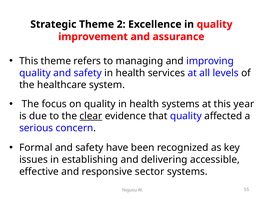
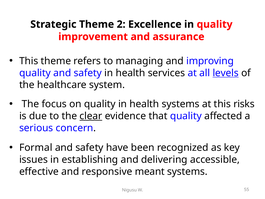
levels underline: none -> present (226, 73)
year: year -> risks (244, 104)
sector: sector -> meant (150, 171)
